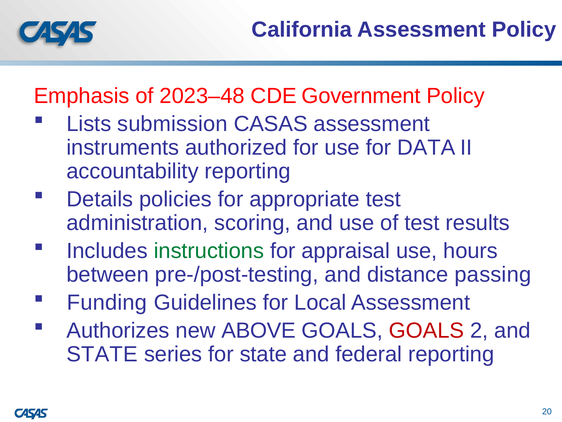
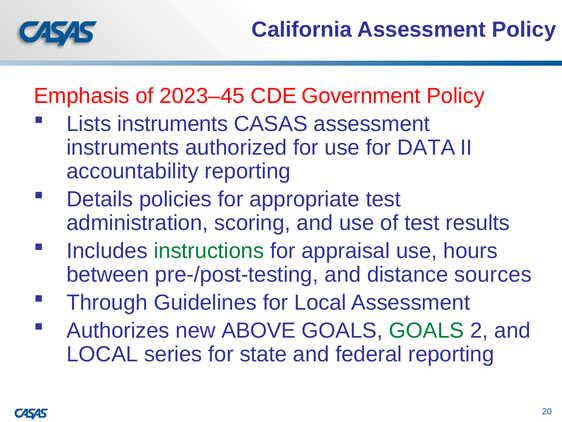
2023–48: 2023–48 -> 2023–45 (202, 96)
Lists submission: submission -> instruments (173, 124)
passing: passing -> sources (493, 274)
Funding: Funding -> Through (107, 302)
GOALS colour: red -> green (426, 330)
STATE: STATE -> LOCAL (102, 354)
